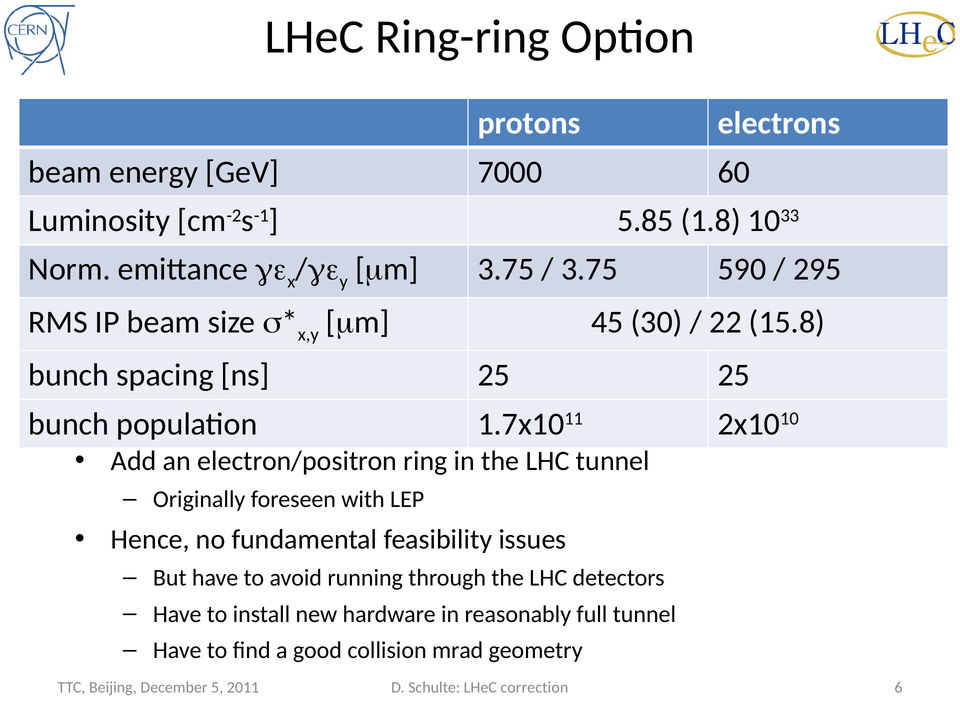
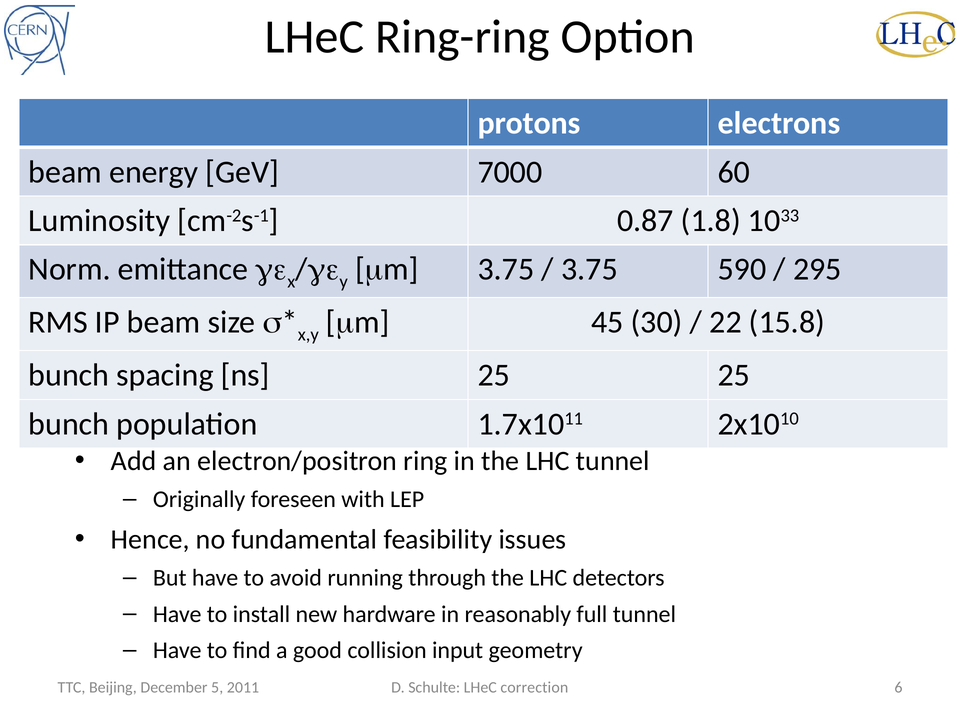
5.85: 5.85 -> 0.87 (645, 221)
mrad: mrad -> input (458, 650)
